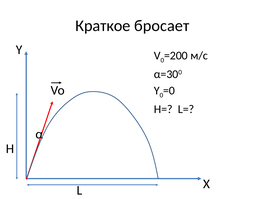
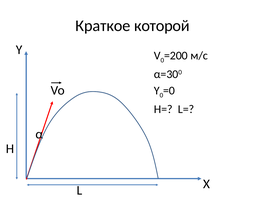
бросает: бросает -> которой (162, 26)
